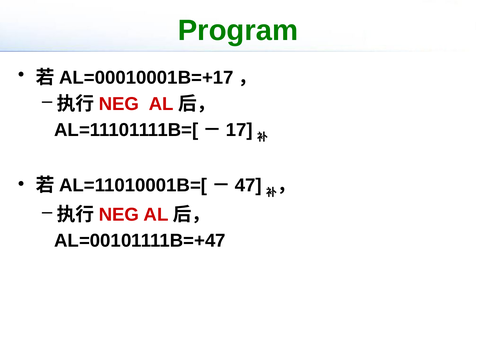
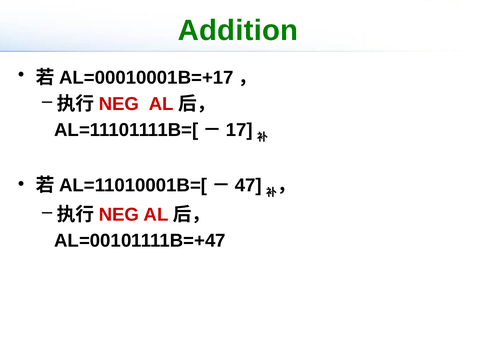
Program: Program -> Addition (238, 30)
